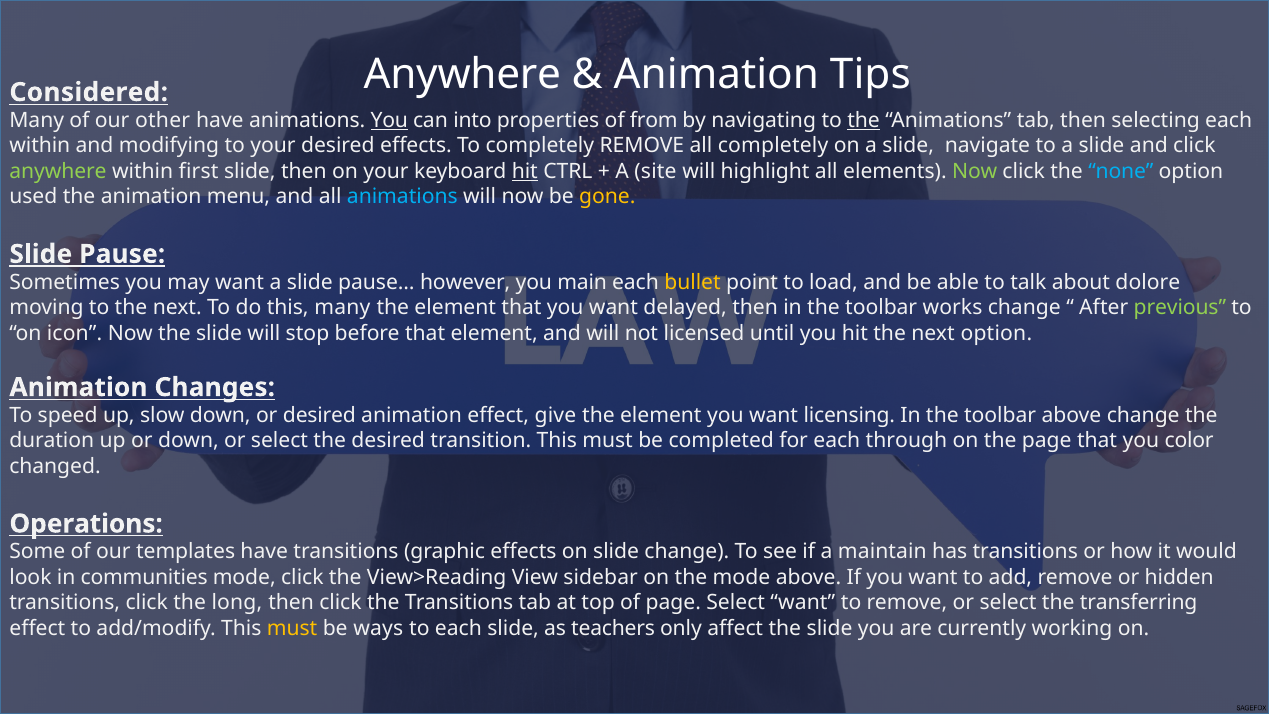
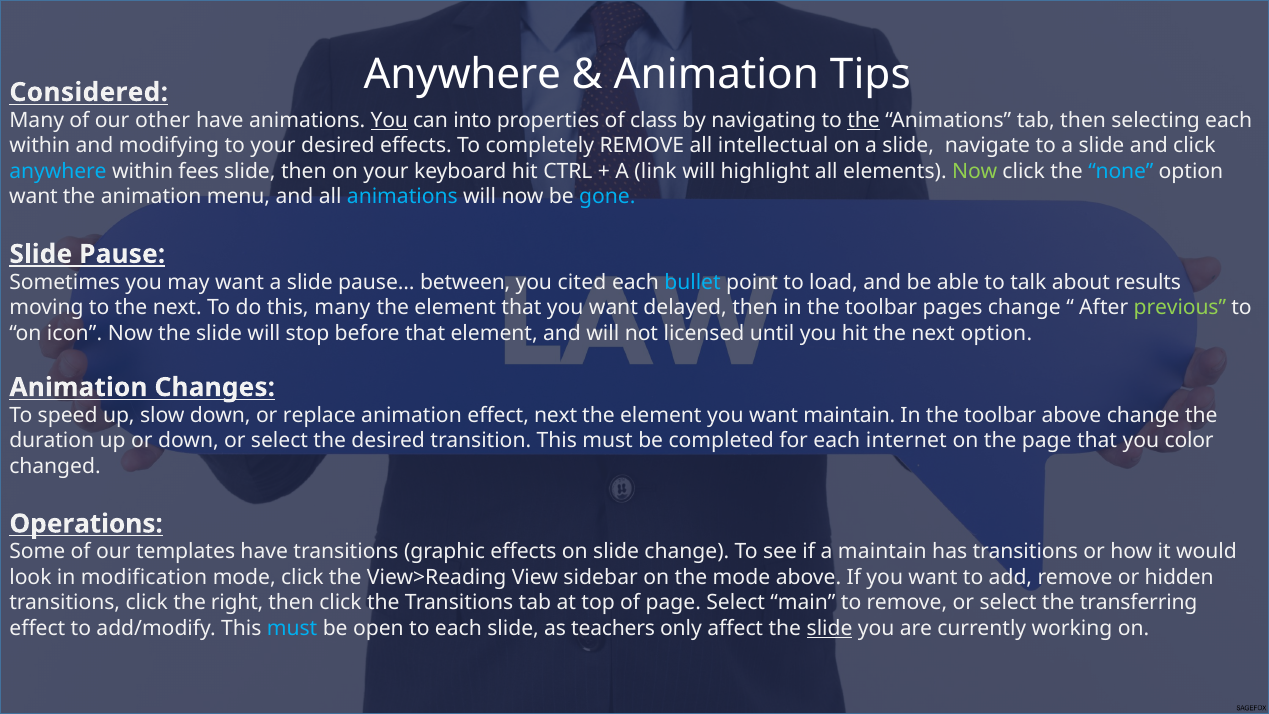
from: from -> class (654, 120)
all completely: completely -> intellectual (773, 146)
anywhere colour: light green -> light blue (58, 171)
first: first -> fees (199, 171)
hit underline: present -> none (525, 171)
site: site -> link (656, 171)
used: used -> want (33, 197)
gone colour: yellow -> light blue (607, 197)
however: however -> between (465, 282)
main: main -> cited (582, 282)
bullet colour: yellow -> light blue (693, 282)
dolore: dolore -> results (1148, 282)
works: works -> pages (953, 308)
or desired: desired -> replace (319, 415)
effect give: give -> next (556, 415)
want licensing: licensing -> maintain (849, 415)
through: through -> internet (906, 441)
communities: communities -> modification (144, 577)
long: long -> right (237, 603)
Select want: want -> main (803, 603)
must colour: yellow -> light blue (292, 628)
ways: ways -> open (378, 628)
slide underline: none -> present (830, 628)
